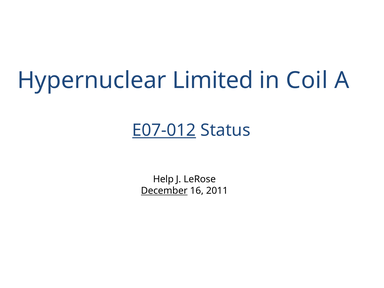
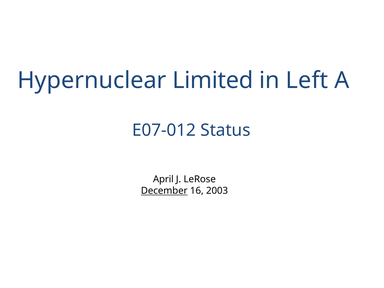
Coil: Coil -> Left (307, 81)
E07-012 underline: present -> none (164, 130)
Help: Help -> April (163, 179)
2011: 2011 -> 2003 (217, 191)
